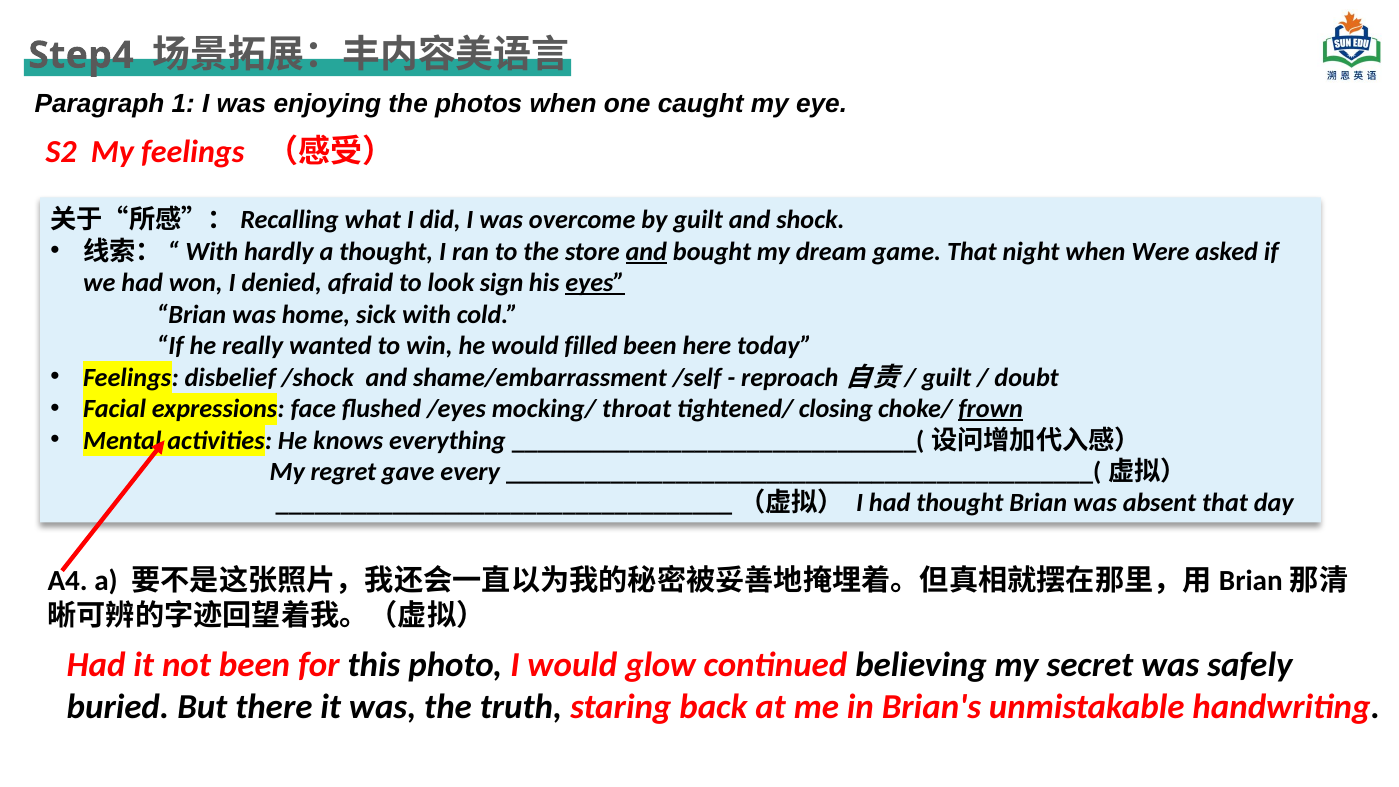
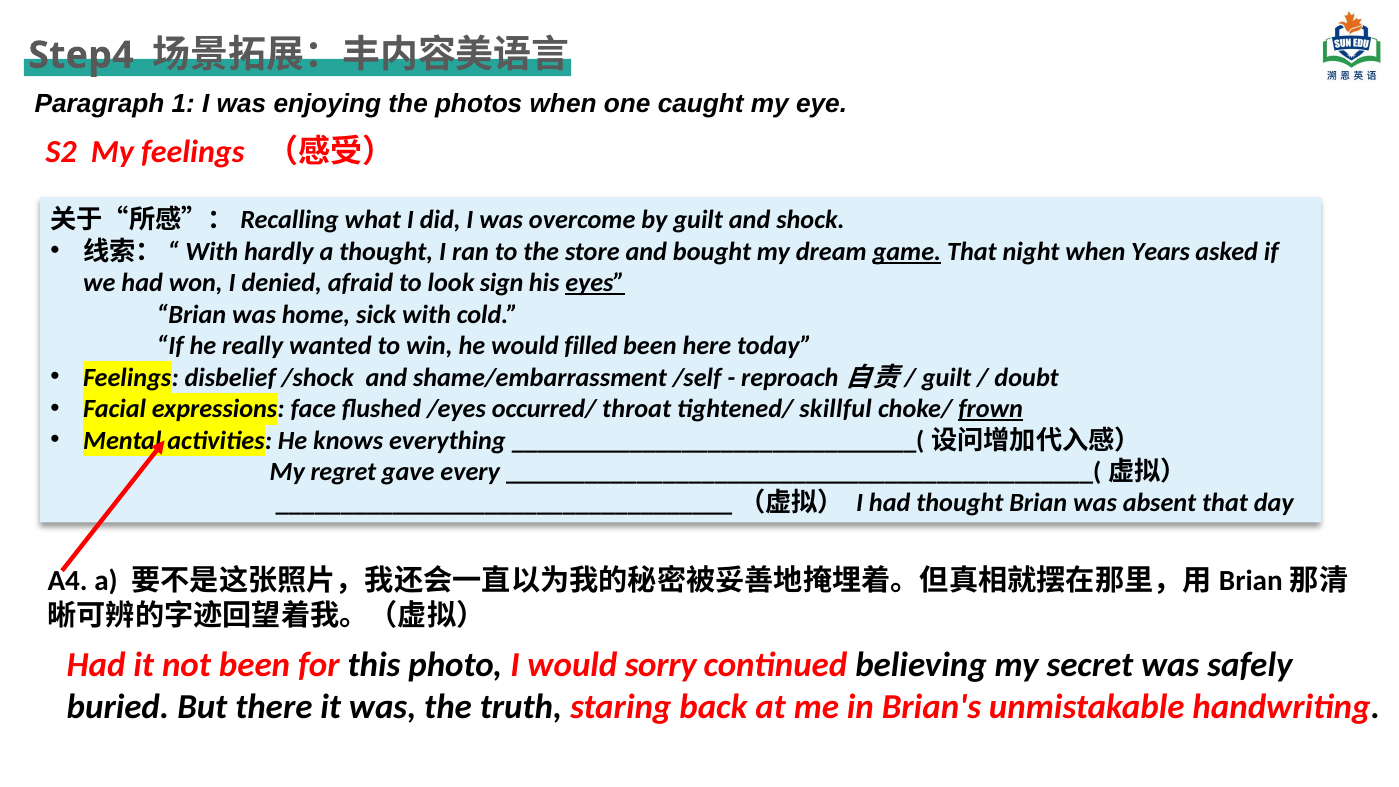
and underline: present -> none (646, 251)
game underline: none -> present (907, 251)
Were: Were -> Years (1161, 251)
mocking/: mocking/ -> occurred/ (544, 409)
closing: closing -> skillful (836, 409)
glow: glow -> sorry (661, 665)
